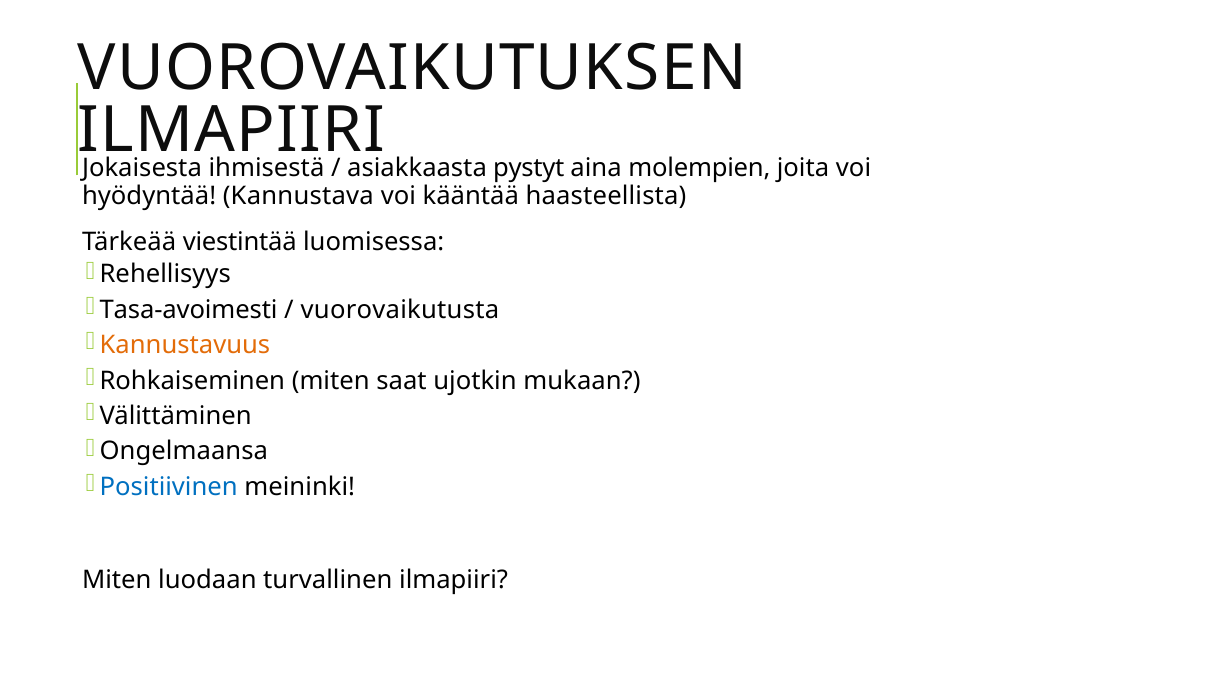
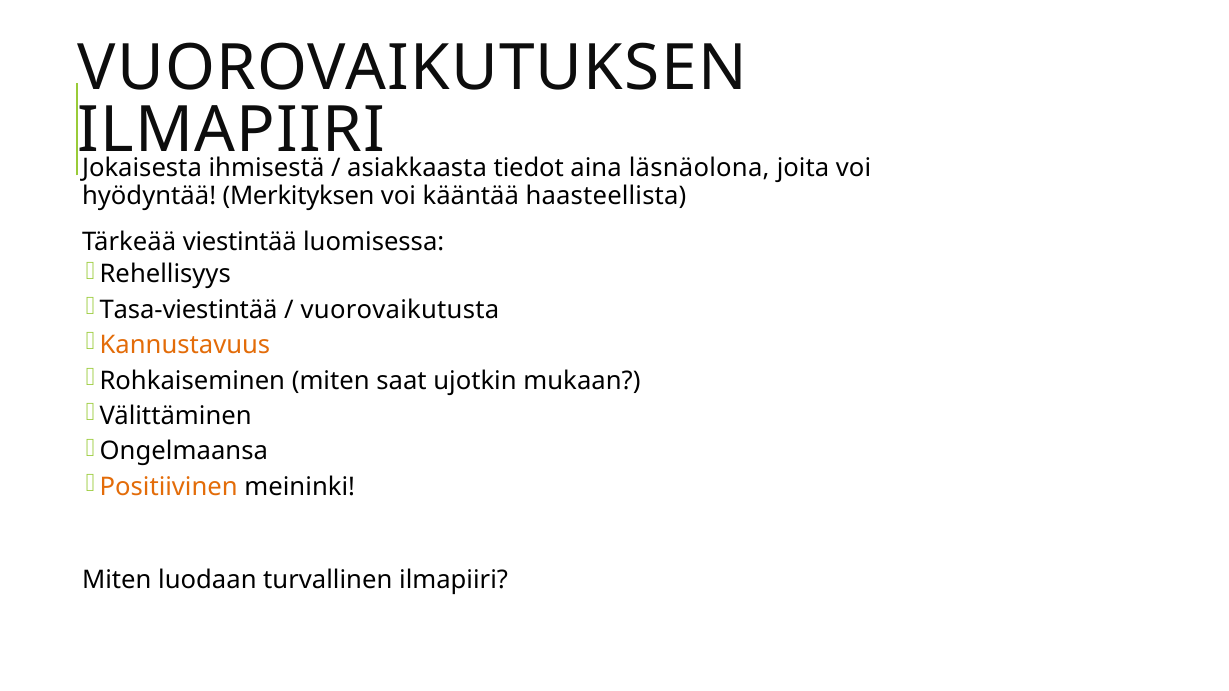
pystyt: pystyt -> tiedot (529, 168)
molempien: molempien -> läsnäolona (699, 168)
Kannustava: Kannustava -> Merkityksen (299, 196)
Tasa-avoimesti: Tasa-avoimesti -> Tasa-viestintää (189, 310)
Positiivinen colour: blue -> orange (169, 487)
